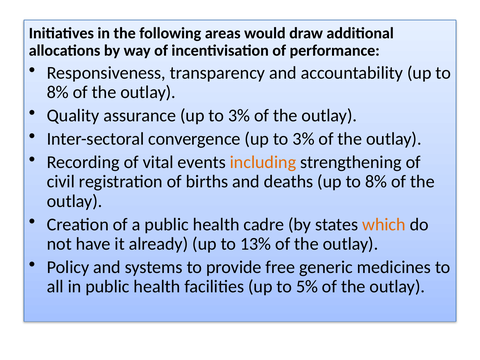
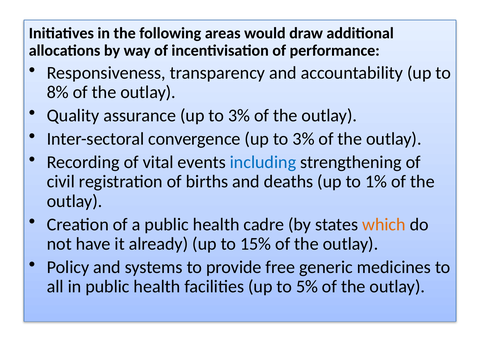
including colour: orange -> blue (263, 162)
deaths up to 8%: 8% -> 1% (376, 182)
13%: 13% -> 15% (256, 244)
